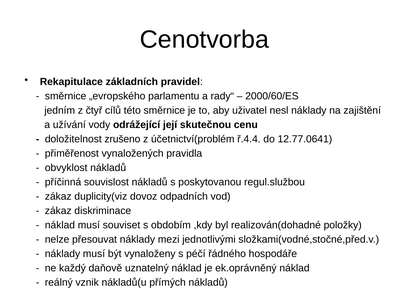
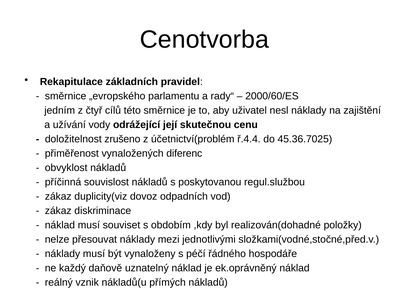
12.77.0641: 12.77.0641 -> 45.36.7025 (305, 139)
pravidla: pravidla -> diferenc (184, 153)
